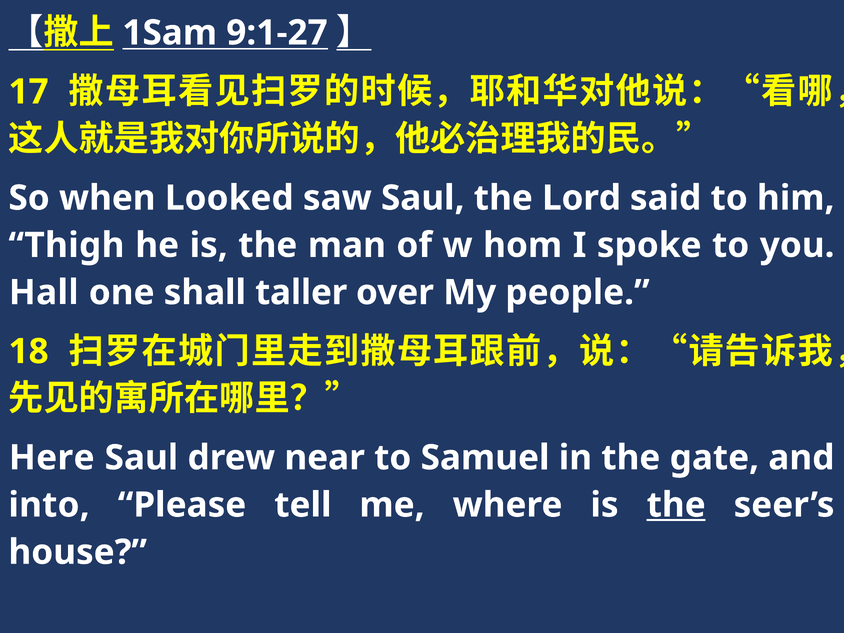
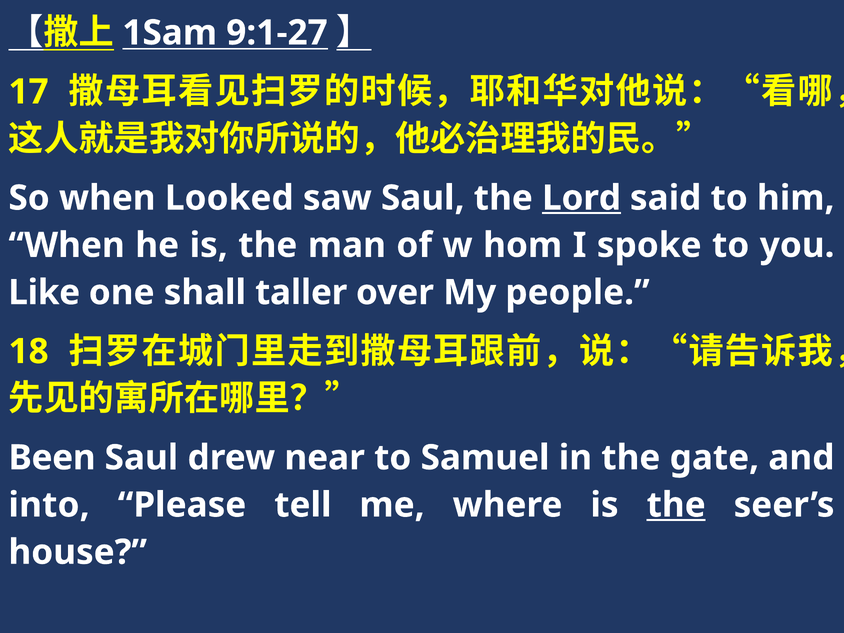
Lord underline: none -> present (582, 198)
Thigh: Thigh -> When (67, 245)
Hall: Hall -> Like (44, 293)
Here: Here -> Been (52, 458)
